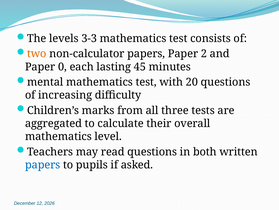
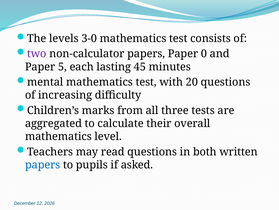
3-3: 3-3 -> 3-0 (89, 38)
two colour: orange -> purple (37, 54)
2: 2 -> 0 (204, 54)
0: 0 -> 5 (62, 67)
